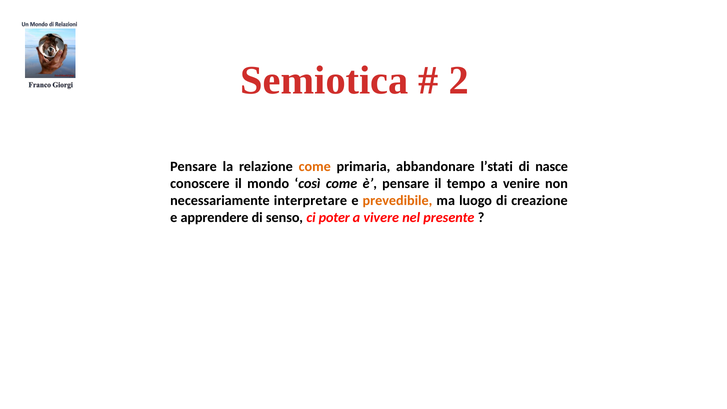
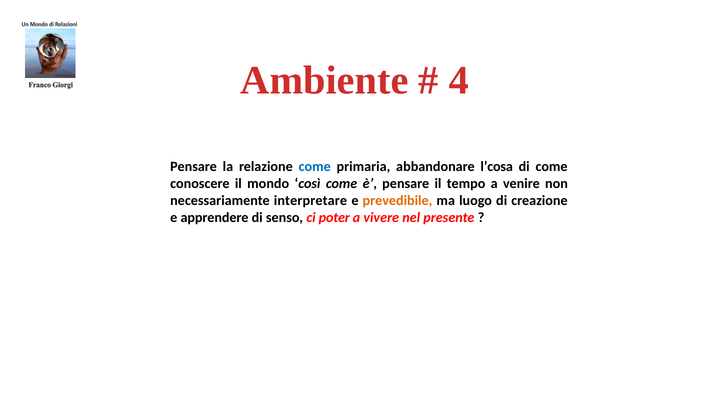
Semiotica: Semiotica -> Ambiente (324, 81)
2: 2 -> 4 (459, 81)
come colour: orange -> blue (315, 166)
l’stati: l’stati -> l’cosa (497, 166)
di nasce: nasce -> come (552, 166)
